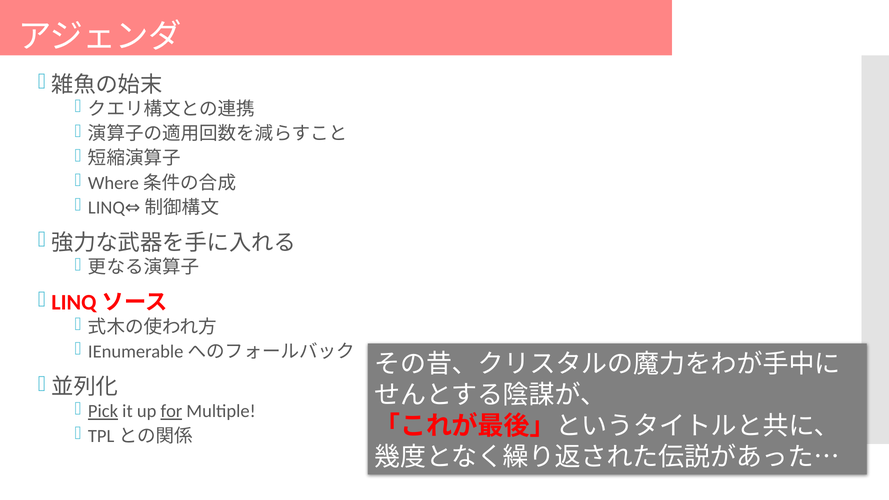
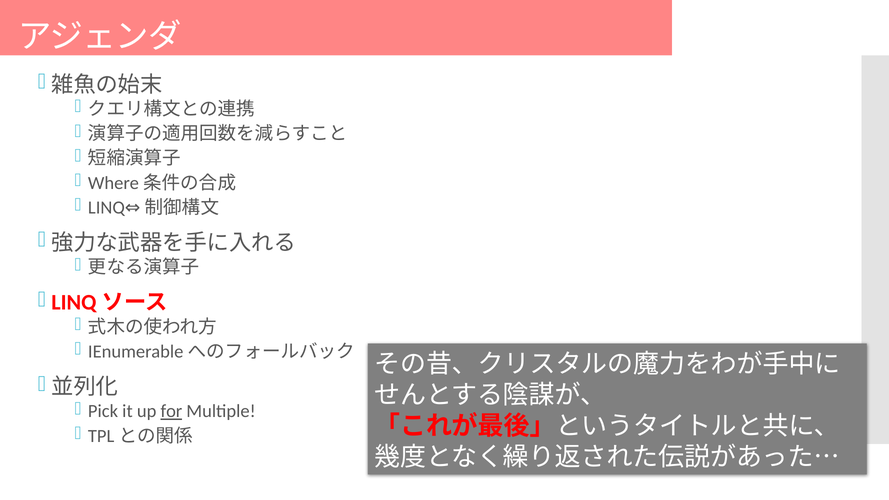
Pick underline: present -> none (103, 411)
